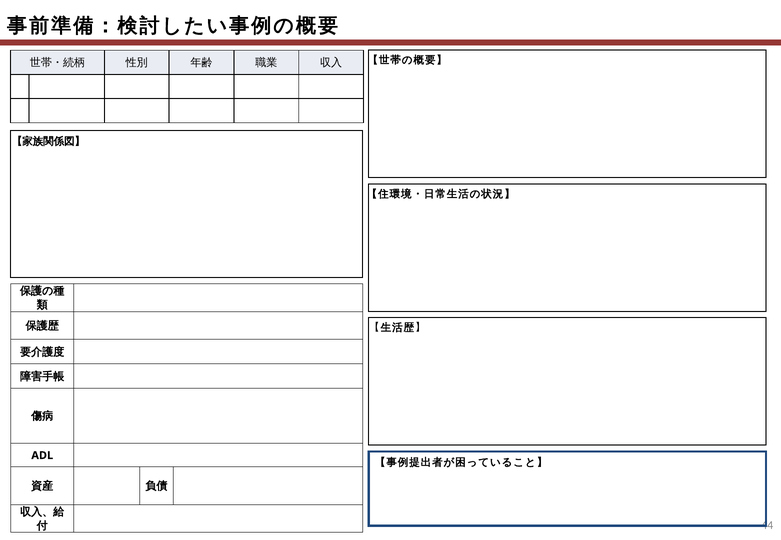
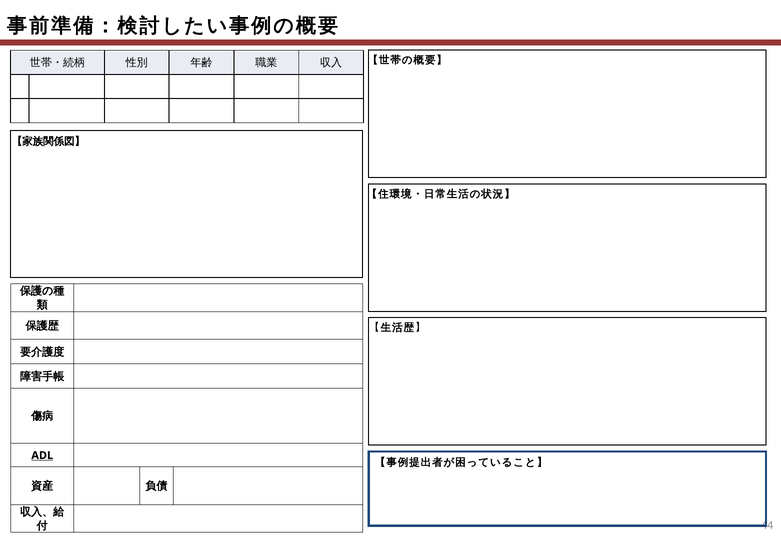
ADL underline: none -> present (42, 456)
